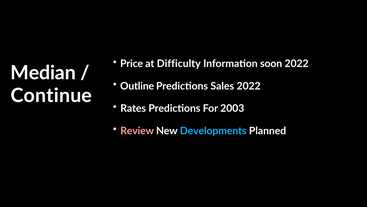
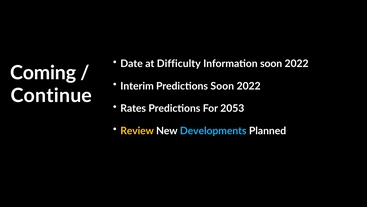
Price: Price -> Date (132, 64)
Median: Median -> Coming (43, 73)
Outline: Outline -> Interim (137, 86)
Predictions Sales: Sales -> Soon (222, 86)
2003: 2003 -> 2053 (232, 108)
Review colour: pink -> yellow (137, 131)
